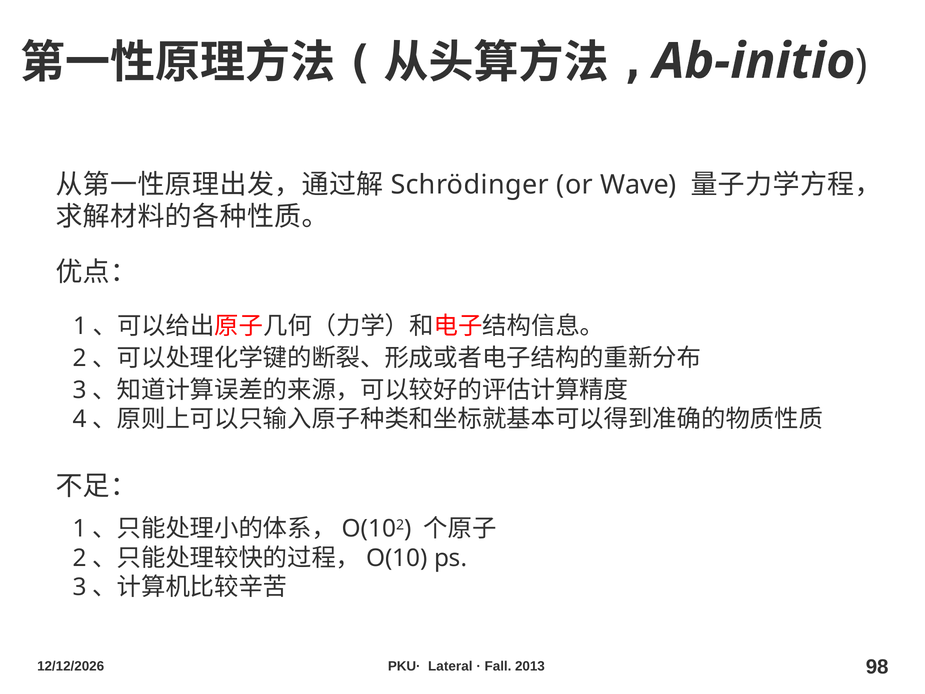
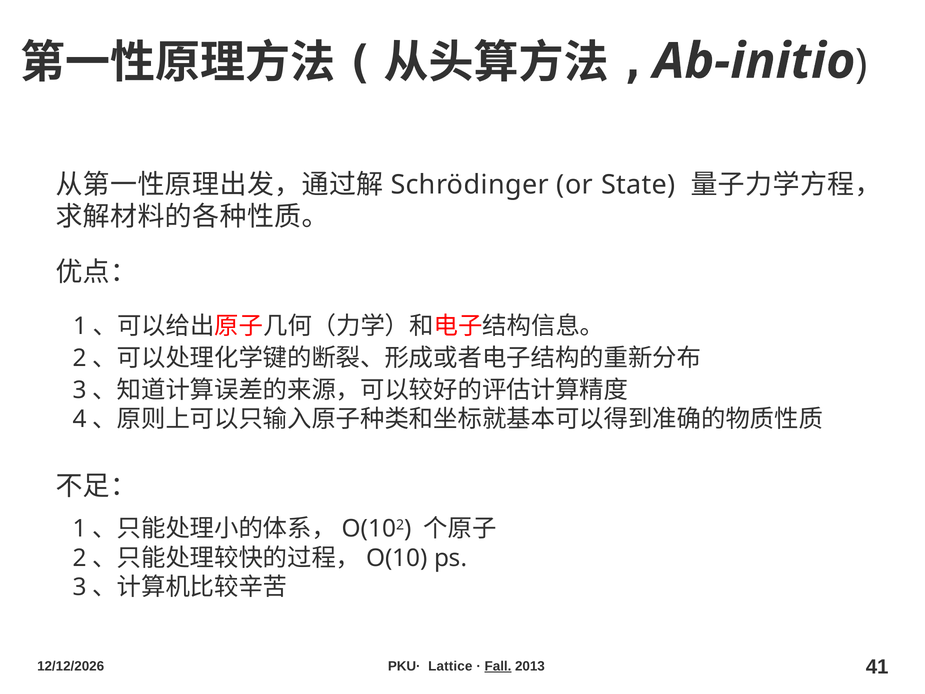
Wave: Wave -> State (638, 185)
Lateral: Lateral -> Lattice (450, 666)
Fall underline: none -> present (498, 666)
98: 98 -> 41 (877, 667)
